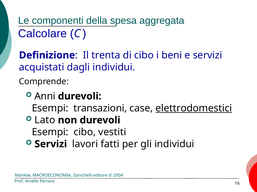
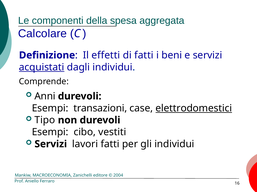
trenta: trenta -> effetti (106, 55)
di cibo: cibo -> fatti (144, 55)
acquistati underline: none -> present (42, 67)
Lato: Lato -> Tipo (45, 121)
